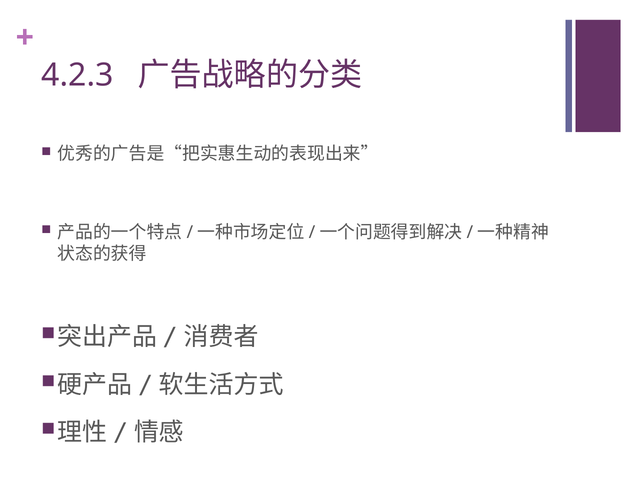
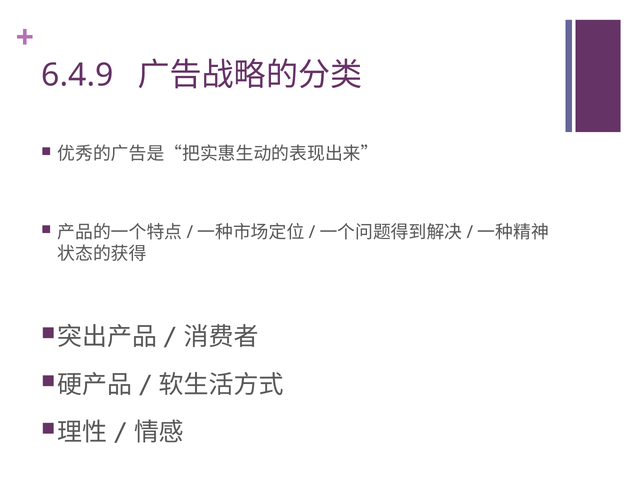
4.2.3: 4.2.3 -> 6.4.9 (77, 75)
